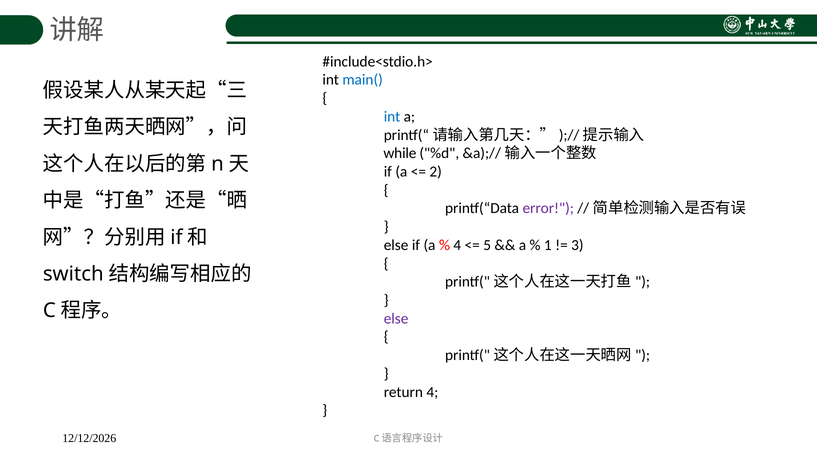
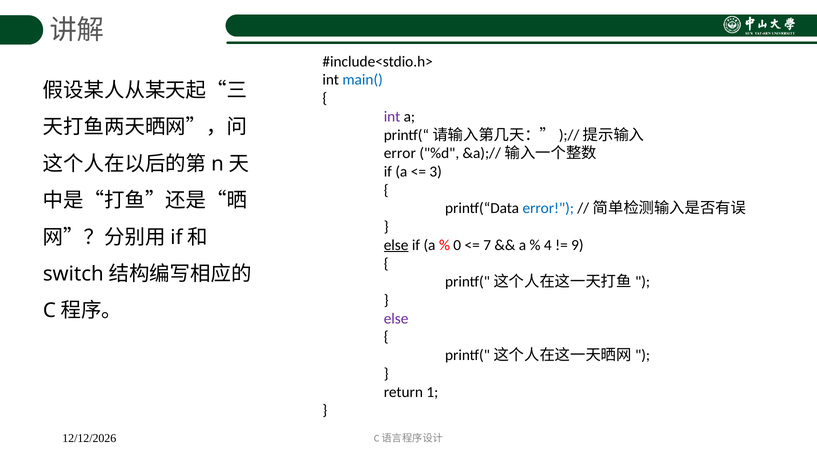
int colour: blue -> purple (392, 117)
while: while -> error (400, 154)
2: 2 -> 3 (436, 172)
error colour: purple -> blue (548, 209)
else underline: none -> present (396, 245)
4: 4 -> 0 (457, 245)
5: 5 -> 7 (487, 245)
1: 1 -> 4 (548, 245)
3: 3 -> 9 (577, 245)
return 4: 4 -> 1 (432, 392)
